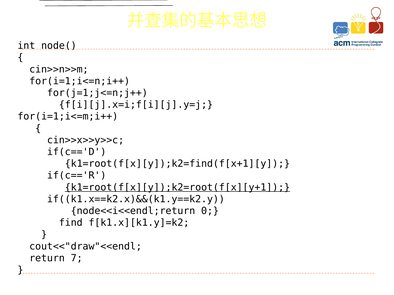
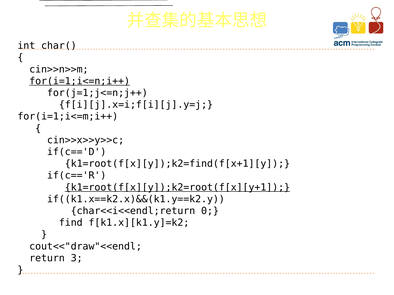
node(: node( -> char( (59, 46)
for(i=1;i<=n;i++ underline: none -> present (80, 81)
node<<i<<endl;return: node<<i<<endl;return -> char<<i<<endl;return (133, 211)
7: 7 -> 3 (77, 258)
